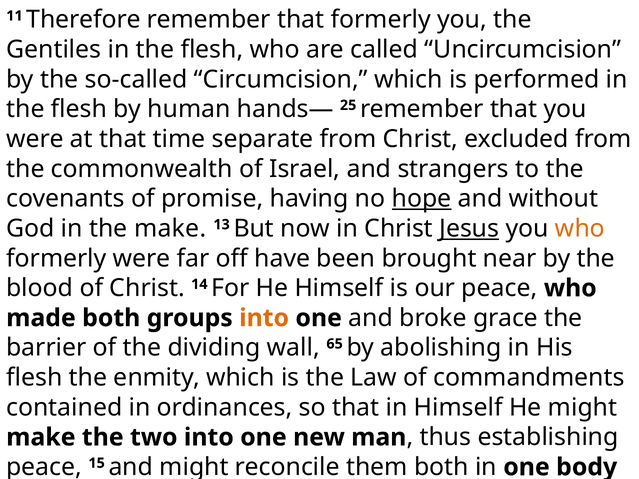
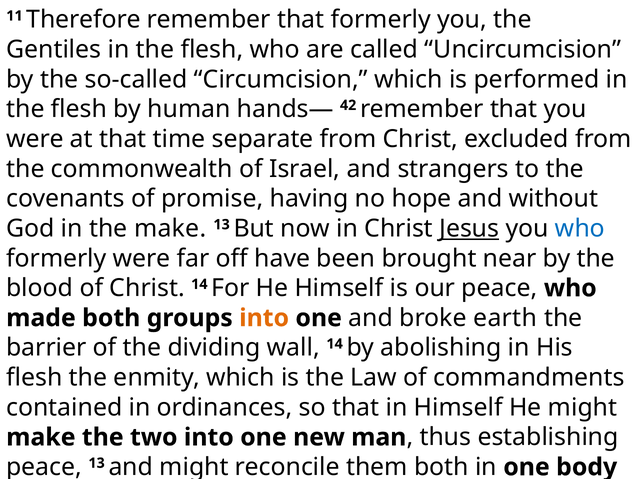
25: 25 -> 42 (348, 105)
hope underline: present -> none (422, 199)
who colour: orange -> blue (580, 229)
grace: grace -> earth (505, 318)
wall 65: 65 -> 14 (335, 344)
15: 15 -> 13 (97, 463)
